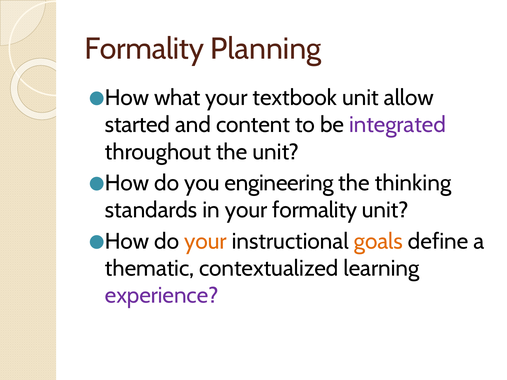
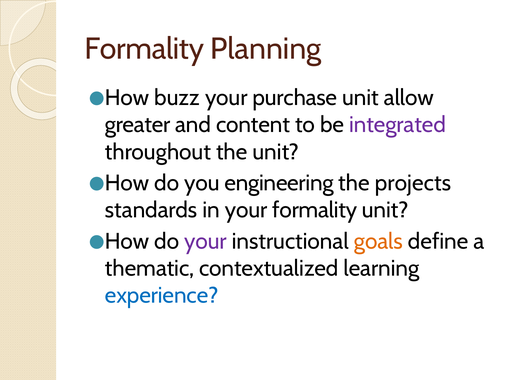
what: what -> buzz (177, 98)
textbook: textbook -> purchase (295, 98)
started: started -> greater (138, 125)
thinking: thinking -> projects (413, 183)
your colour: orange -> purple (206, 242)
experience colour: purple -> blue (162, 296)
